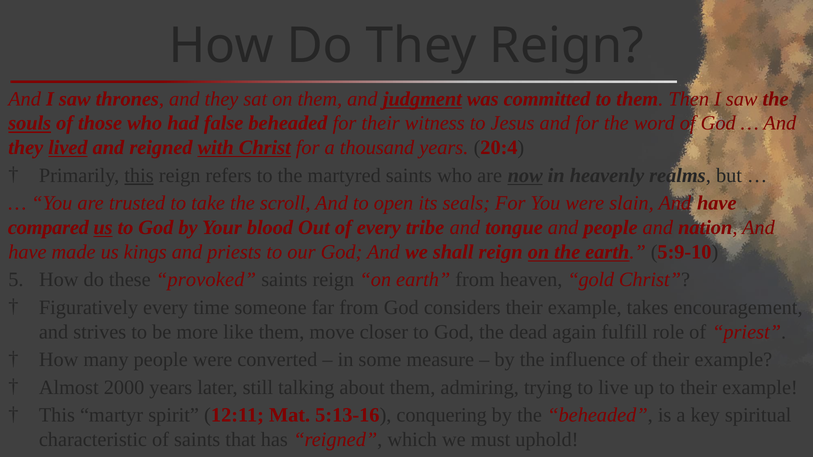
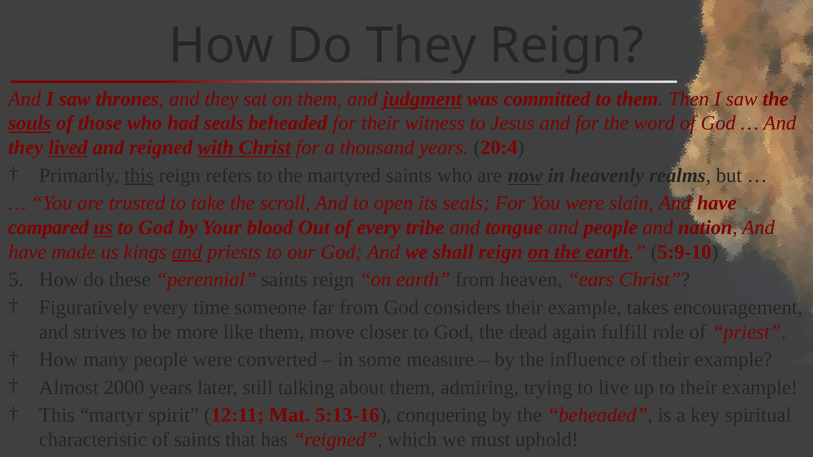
had false: false -> seals (224, 123)
and underline: none -> present (187, 252)
provoked: provoked -> perennial (206, 280)
gold: gold -> ears (591, 280)
